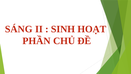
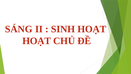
PHẦN: PHẦN -> HOẠT (37, 41)
